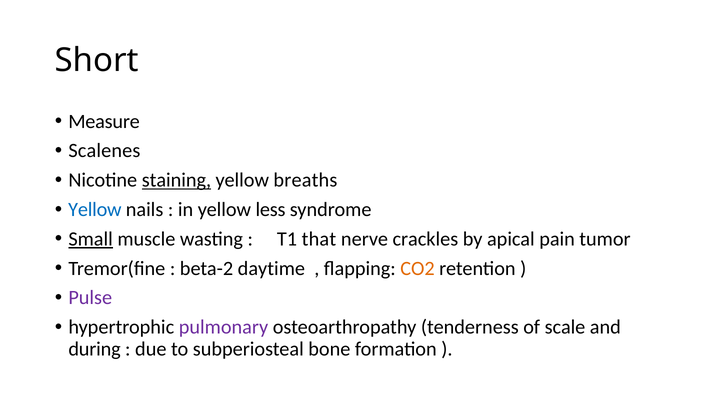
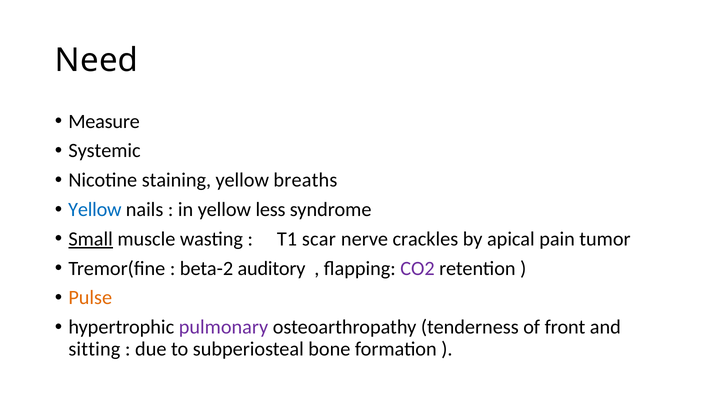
Short: Short -> Need (97, 60)
Scalenes: Scalenes -> Systemic (104, 151)
staining underline: present -> none (176, 180)
that: that -> scar (319, 239)
daytime: daytime -> auditory (272, 268)
CO2 colour: orange -> purple (418, 268)
Pulse colour: purple -> orange (90, 298)
scale: scale -> front (565, 327)
during: during -> sitting (94, 349)
